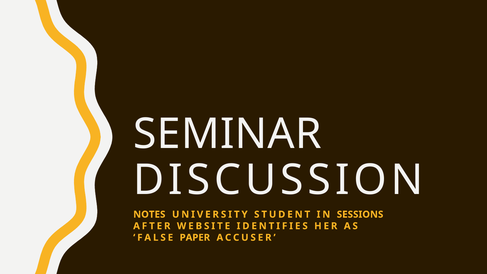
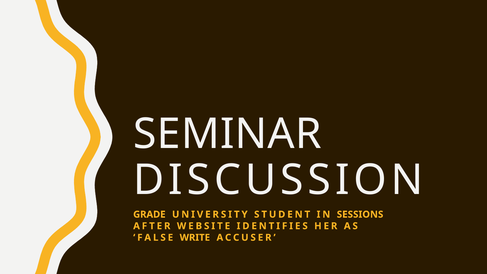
NOTES: NOTES -> GRADE (149, 214)
PAPER: PAPER -> WRITE (195, 238)
